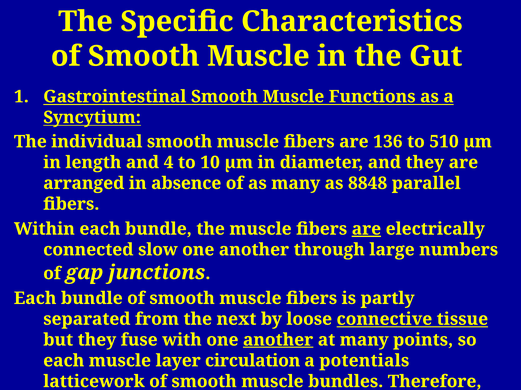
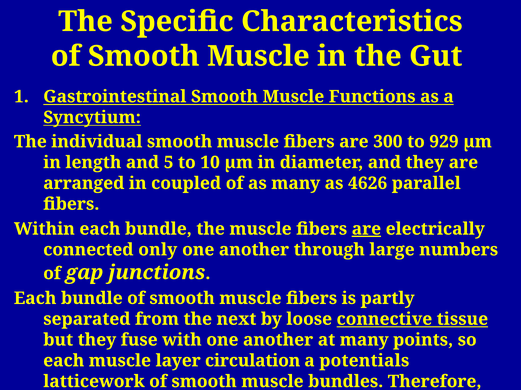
136: 136 -> 300 (388, 142)
510: 510 -> 929 (444, 142)
4: 4 -> 5 (169, 163)
absence: absence -> coupled (186, 184)
8848: 8848 -> 4626 (368, 184)
slow: slow -> only (158, 250)
another underline: present -> none (278, 340)
